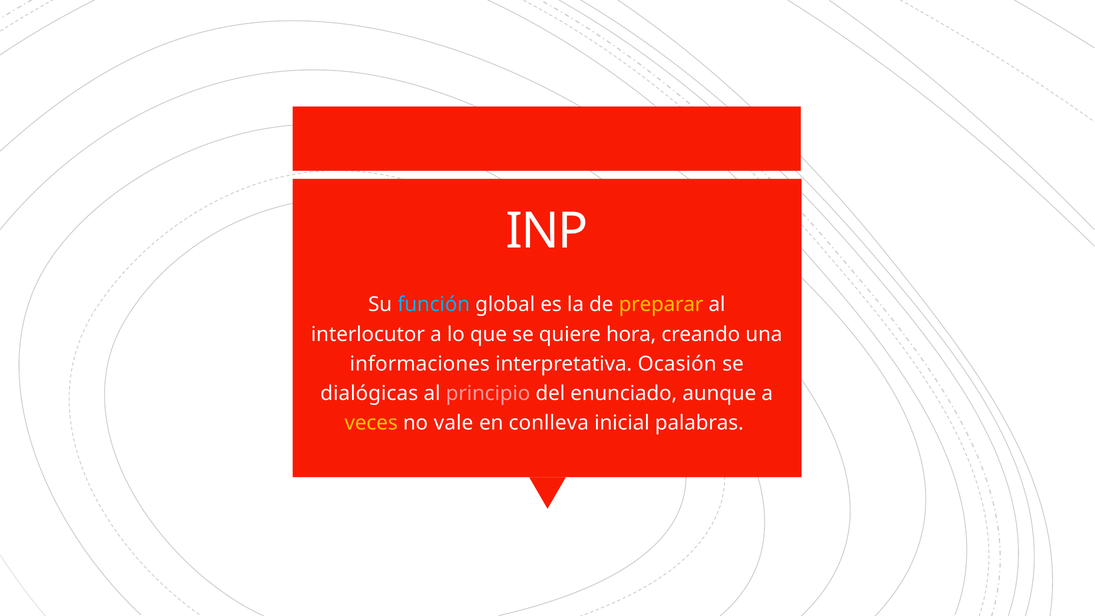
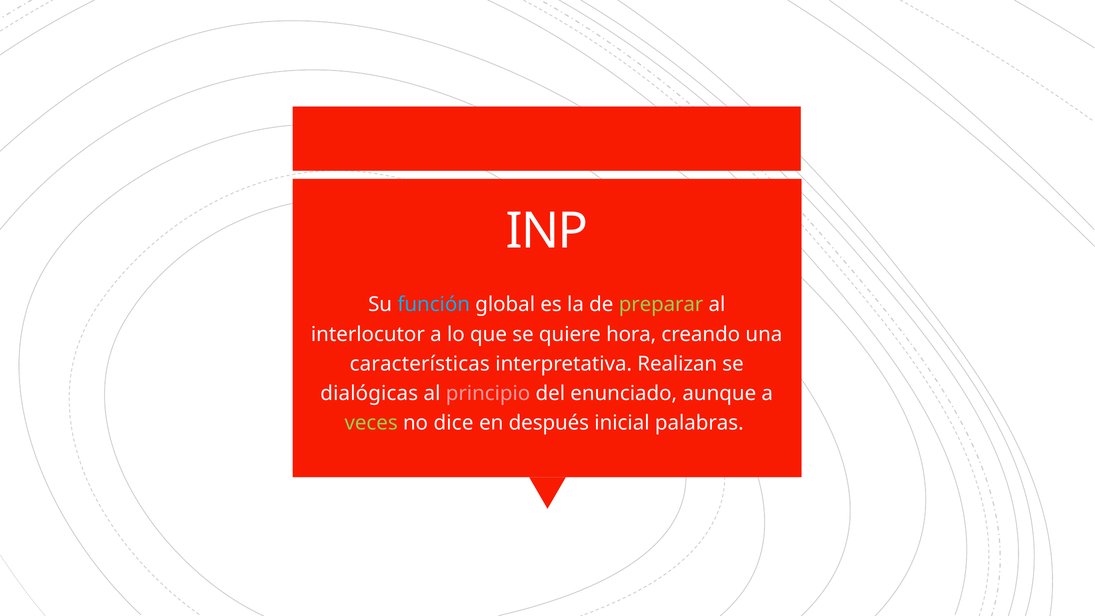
preparar colour: yellow -> light green (661, 305)
informaciones: informaciones -> características (420, 364)
Ocasión: Ocasión -> Realizan (677, 364)
veces colour: yellow -> light green (371, 423)
vale: vale -> dice (454, 423)
conlleva: conlleva -> después (549, 423)
